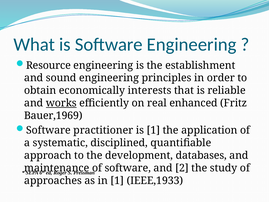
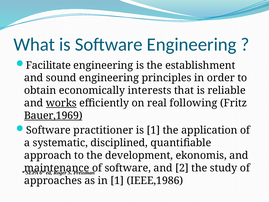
Resource: Resource -> Facilitate (48, 65)
enhanced: enhanced -> following (193, 103)
Bauer,1969 underline: none -> present (53, 116)
databases: databases -> ekonomis (201, 155)
IEEE,1933: IEEE,1933 -> IEEE,1986 (155, 180)
